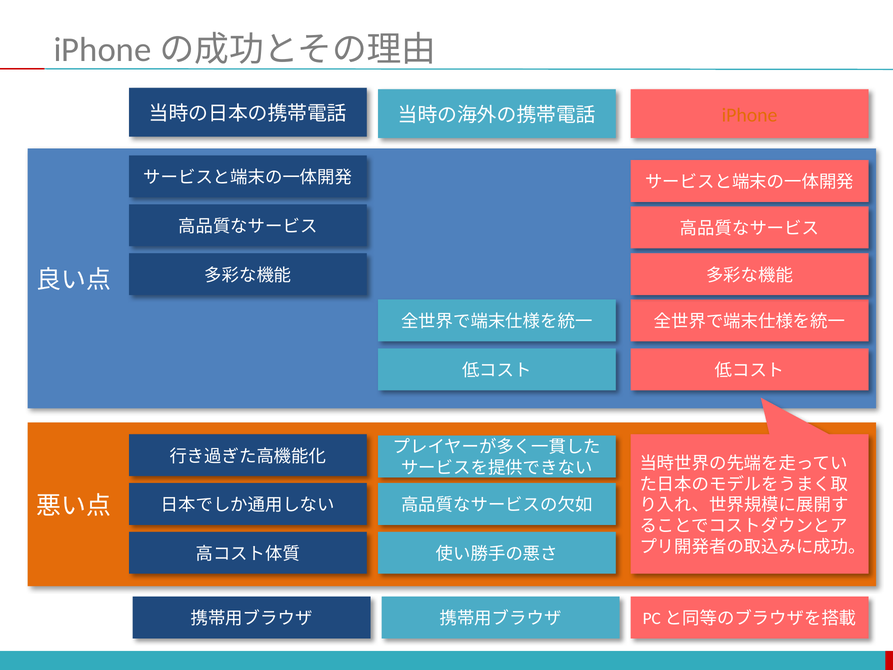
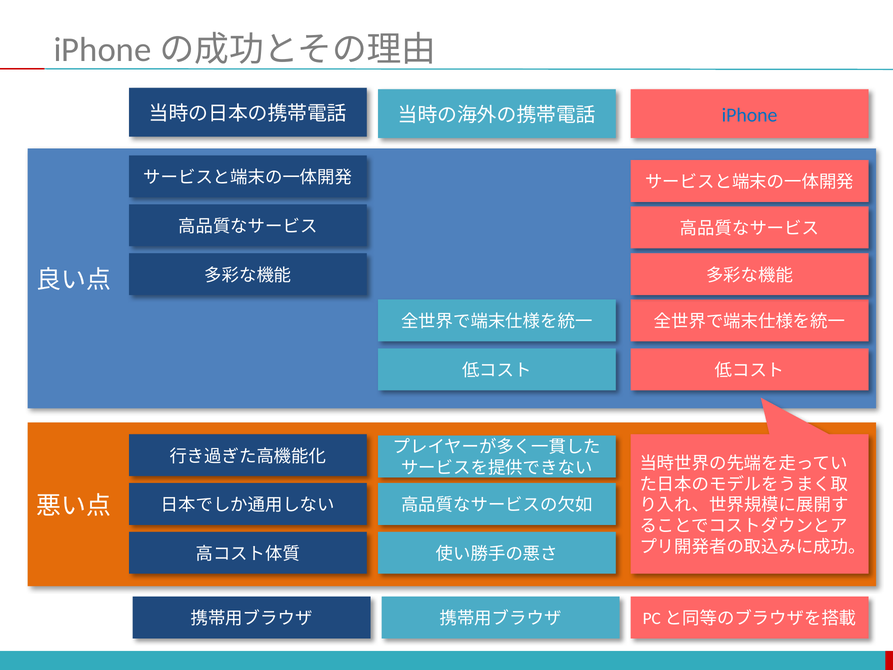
iPhone colour: orange -> blue (750, 115)
